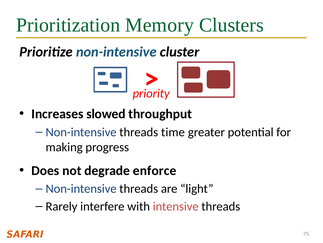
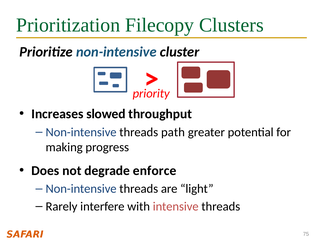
Memory: Memory -> Filecopy (160, 25)
time: time -> path (173, 132)
